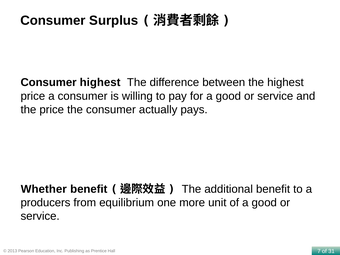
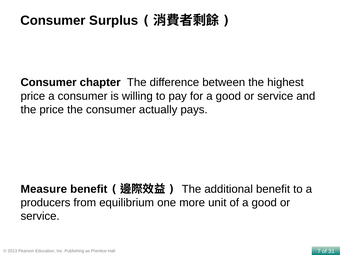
Consumer highest: highest -> chapter (100, 82)
Whether: Whether -> Measure (44, 189)
